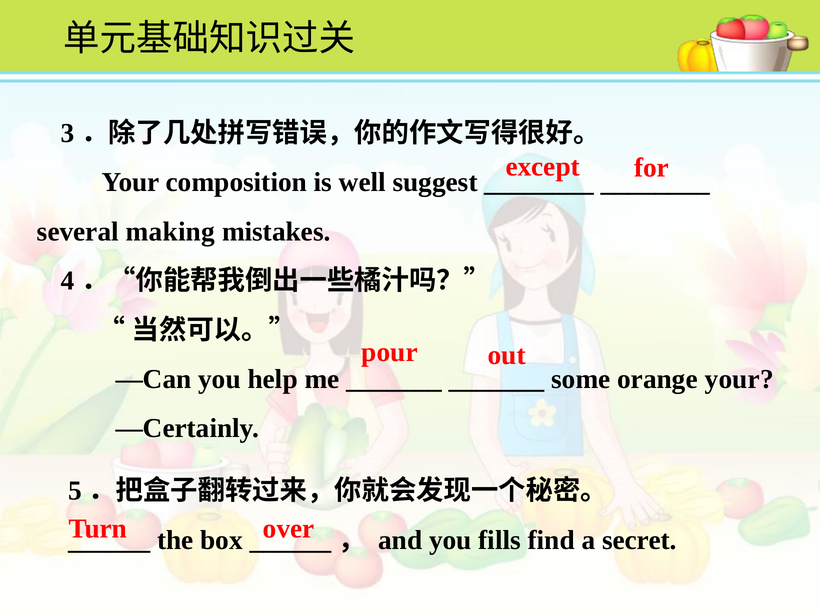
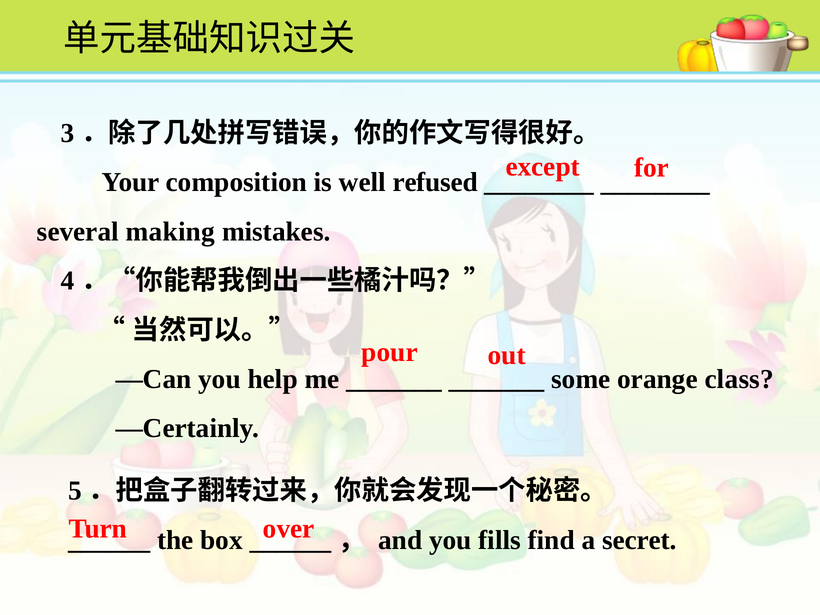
suggest: suggest -> refused (435, 182)
orange your: your -> class (739, 379)
